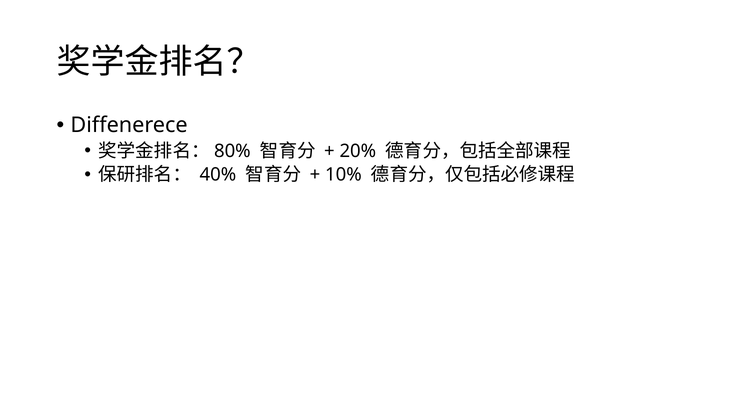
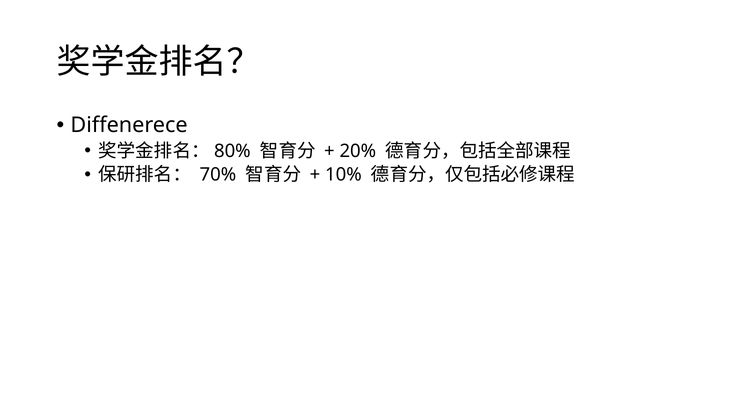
40%: 40% -> 70% (218, 175)
